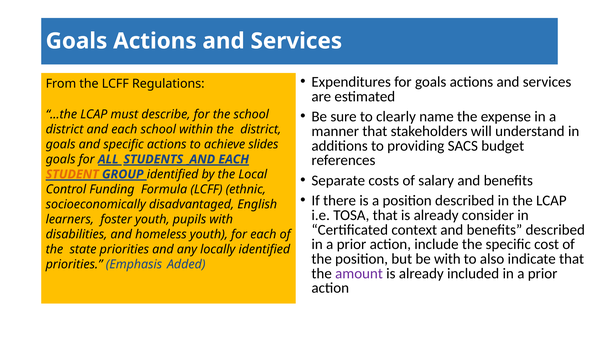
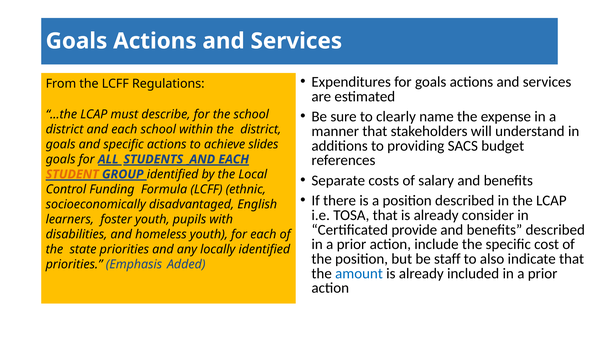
context: context -> provide (414, 230)
be with: with -> staff (447, 259)
amount colour: purple -> blue (359, 273)
